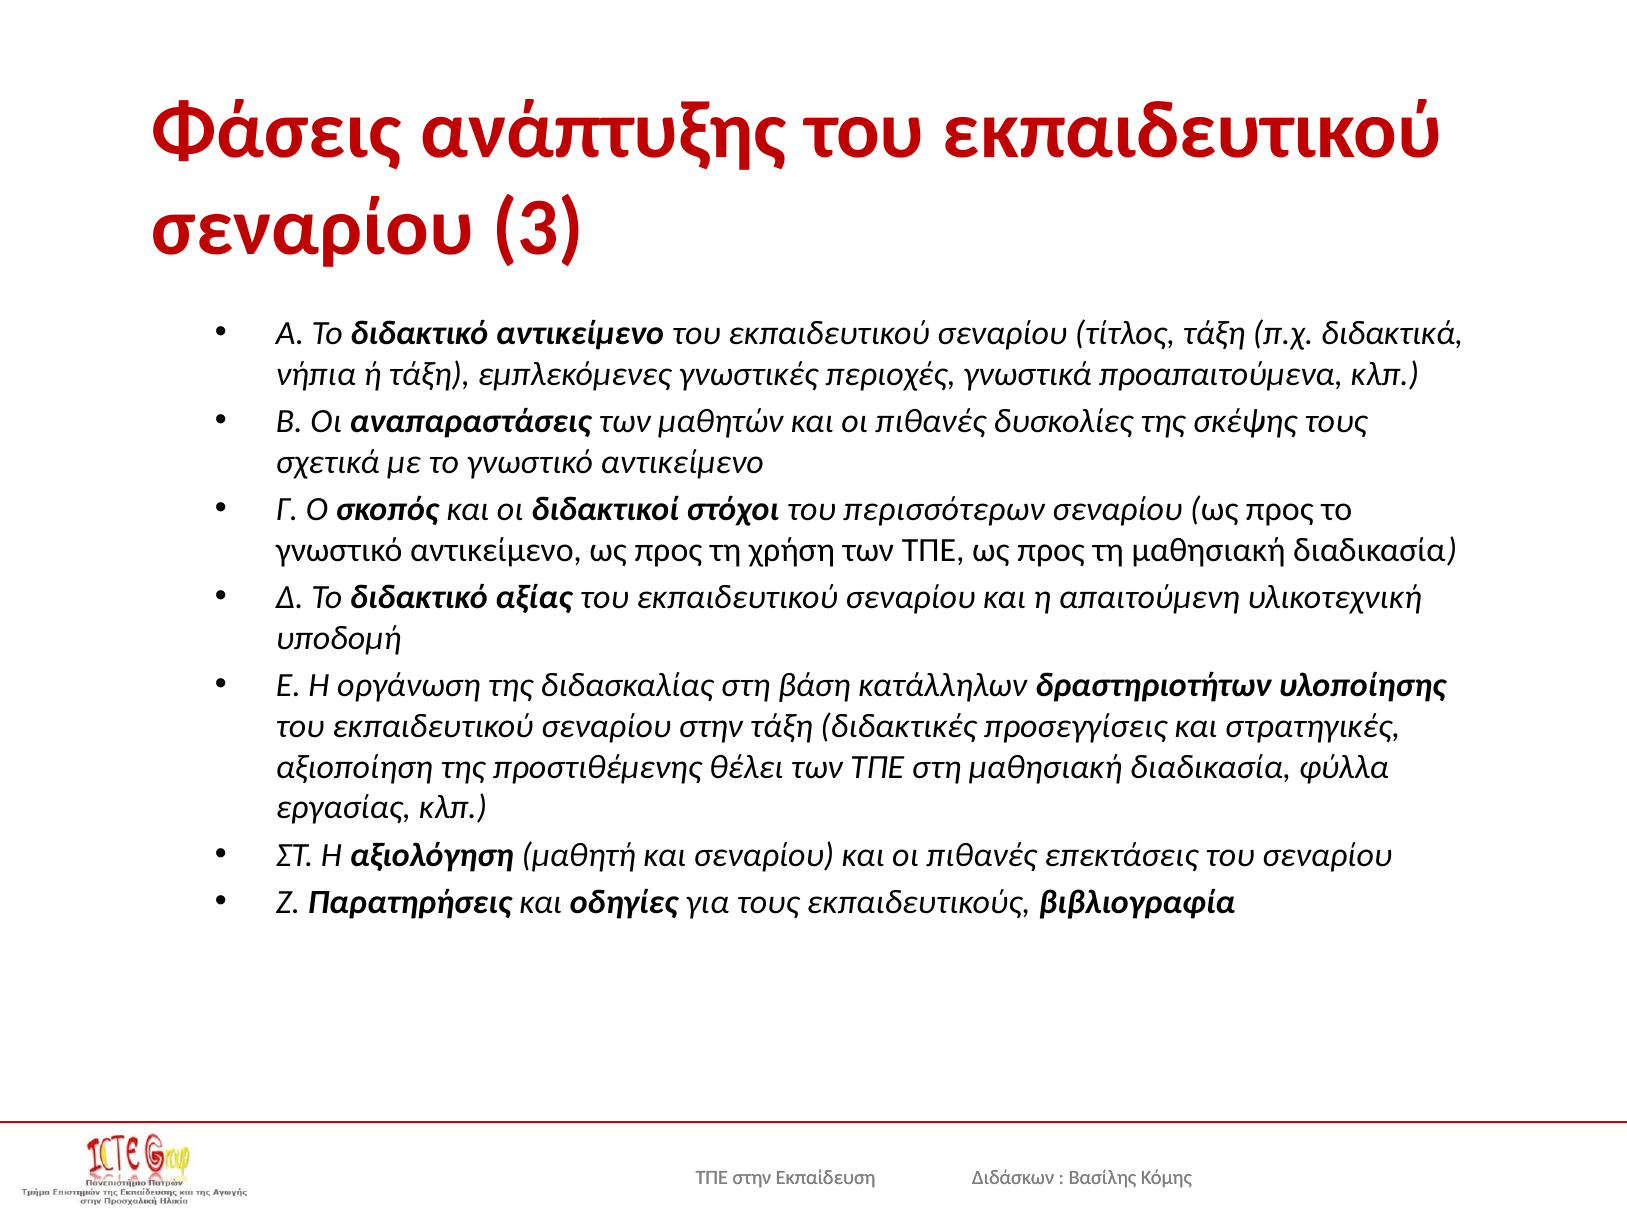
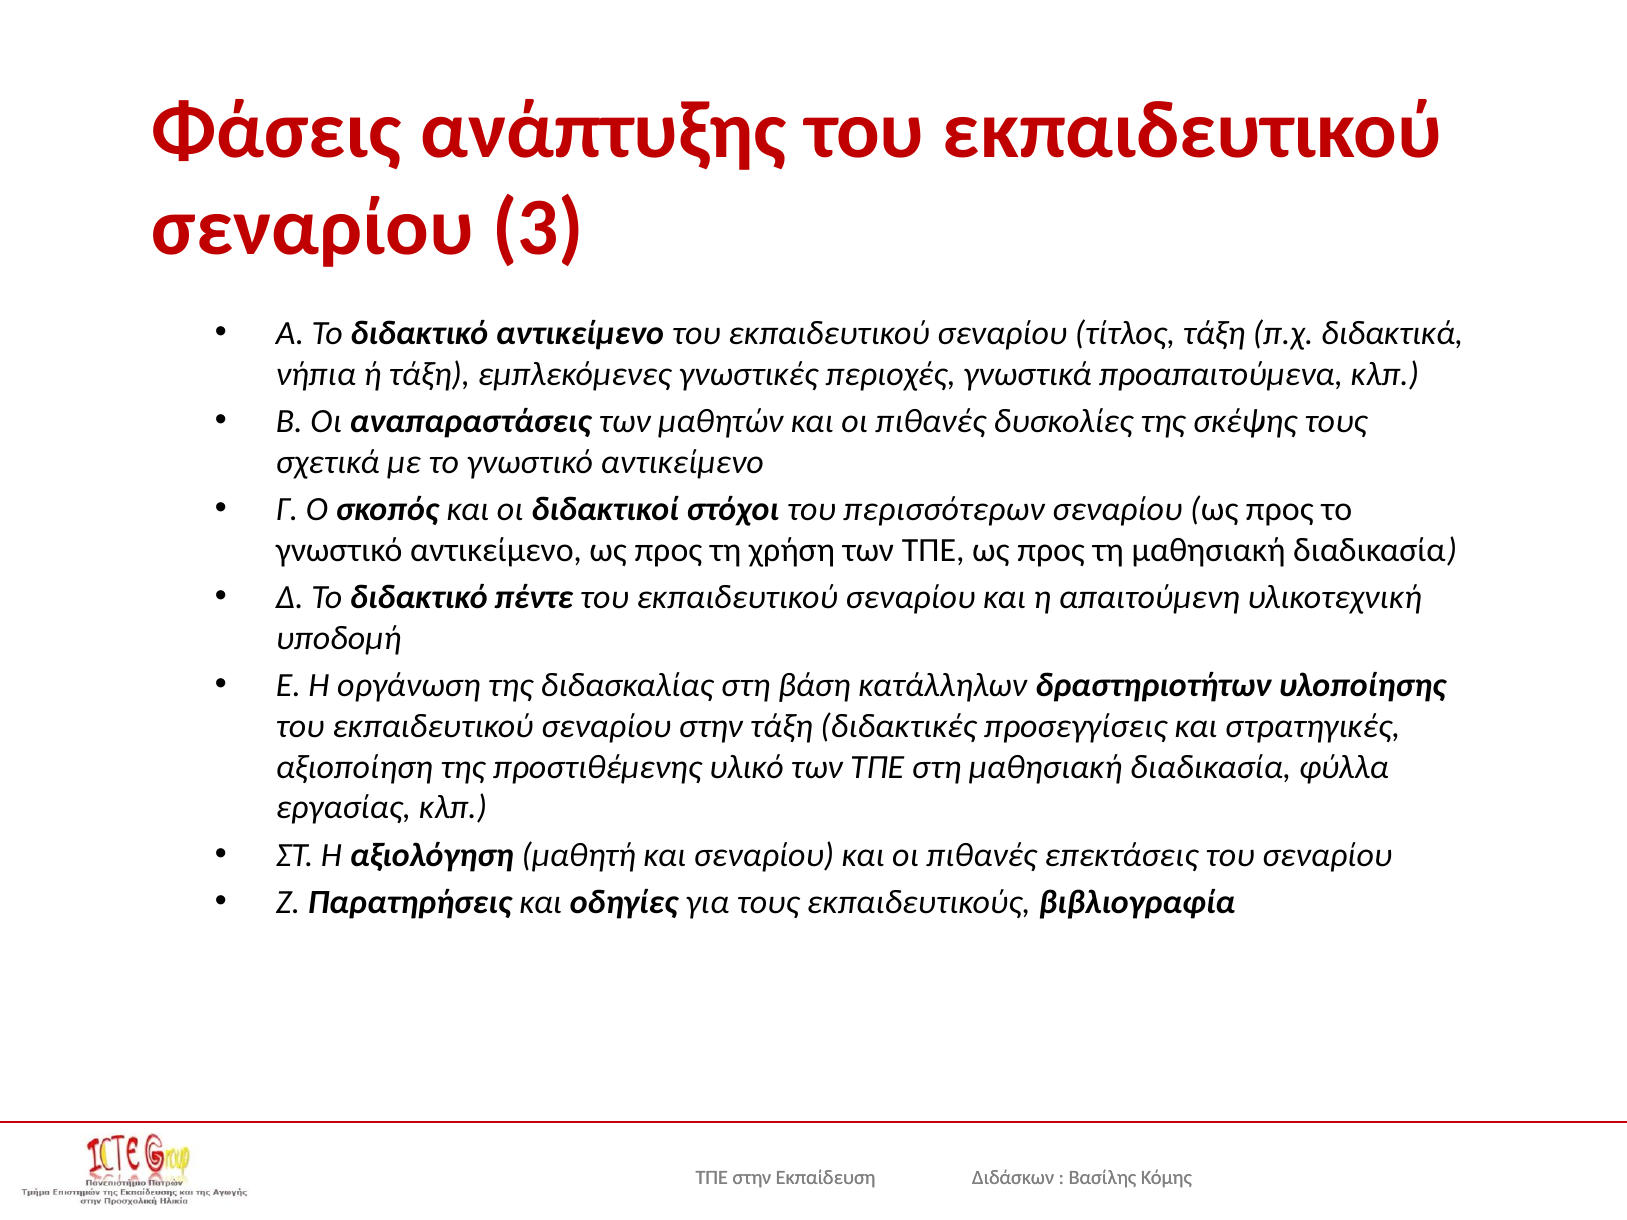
αξίας: αξίας -> πέντε (534, 598)
θέλει: θέλει -> υλικό (746, 767)
